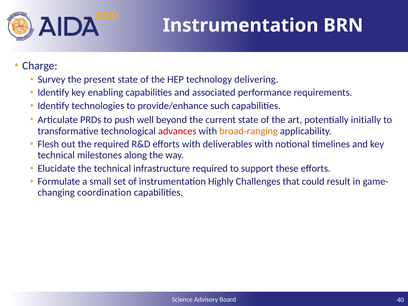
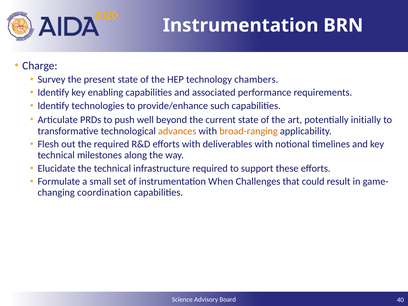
delivering: delivering -> chambers (256, 79)
advances colour: red -> orange (177, 131)
Highly: Highly -> When (221, 182)
